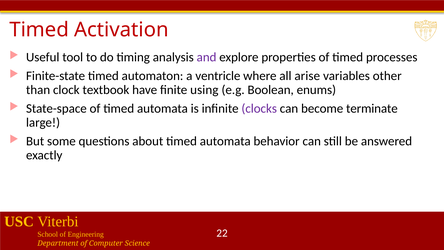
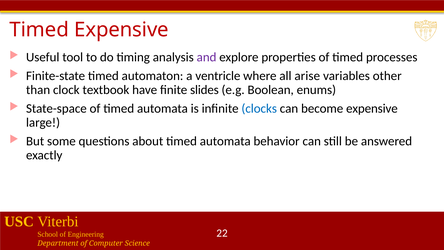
Timed Activation: Activation -> Expensive (121, 30)
using: using -> slides (204, 90)
clocks colour: purple -> blue (259, 108)
become terminate: terminate -> expensive (372, 108)
